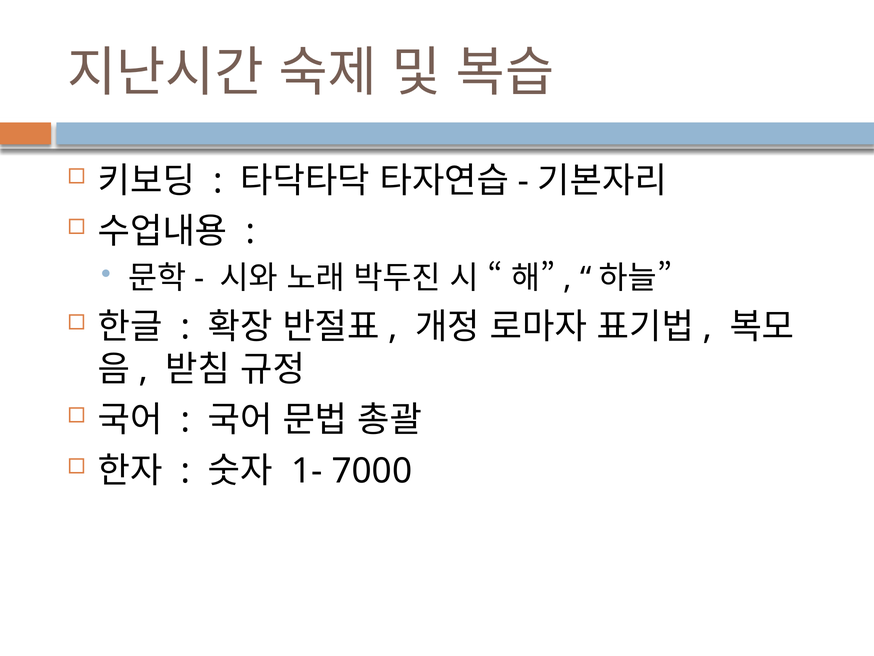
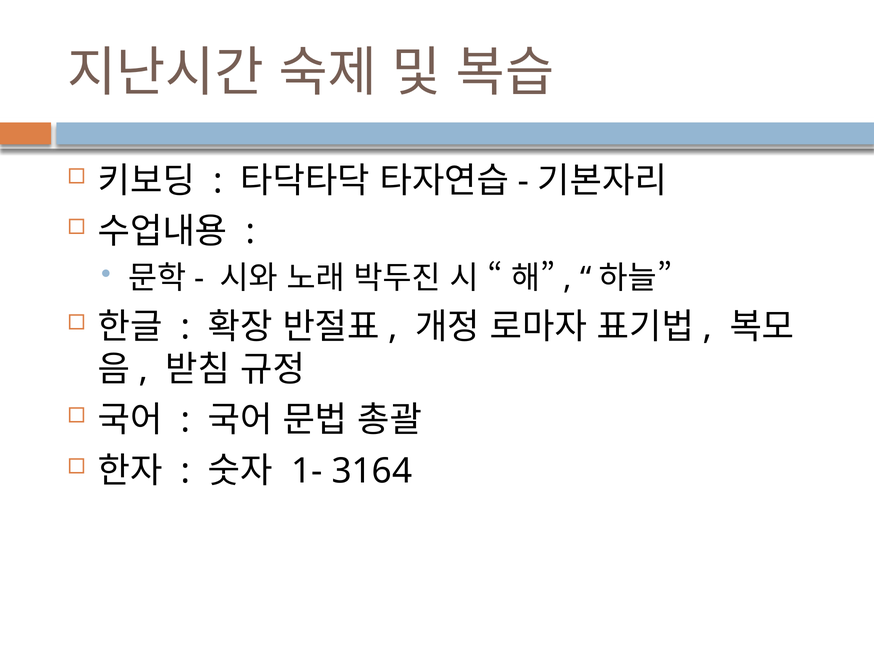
7000: 7000 -> 3164 (372, 471)
